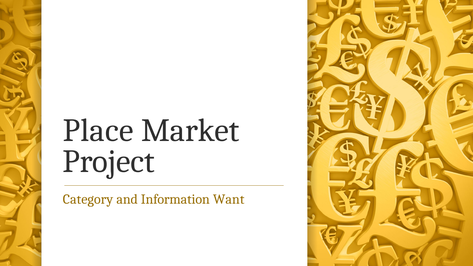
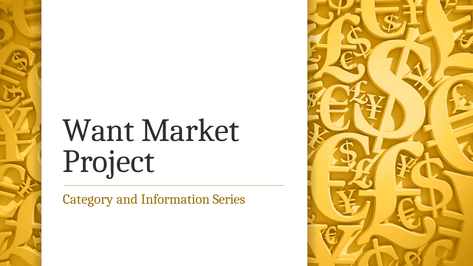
Place: Place -> Want (98, 130)
Want: Want -> Series (229, 199)
